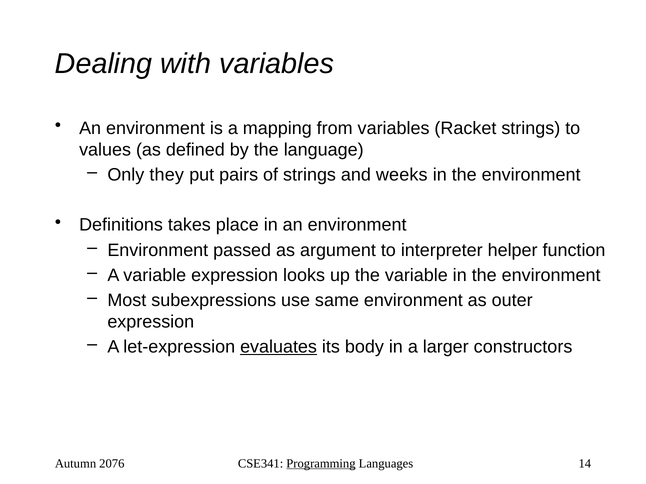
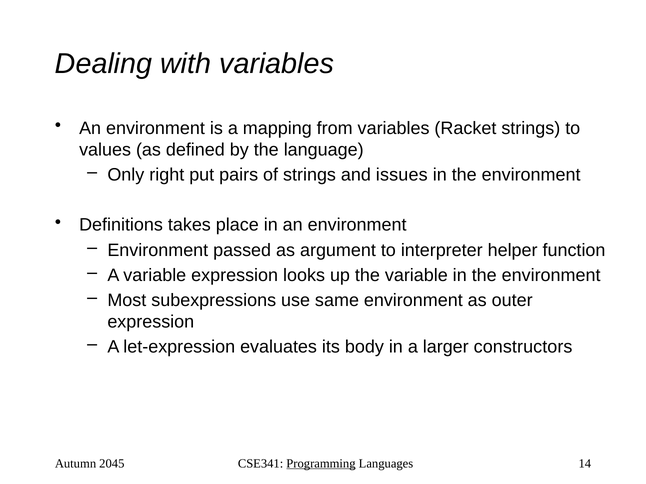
they: they -> right (167, 175)
weeks: weeks -> issues (402, 175)
evaluates underline: present -> none (279, 347)
2076: 2076 -> 2045 (112, 464)
